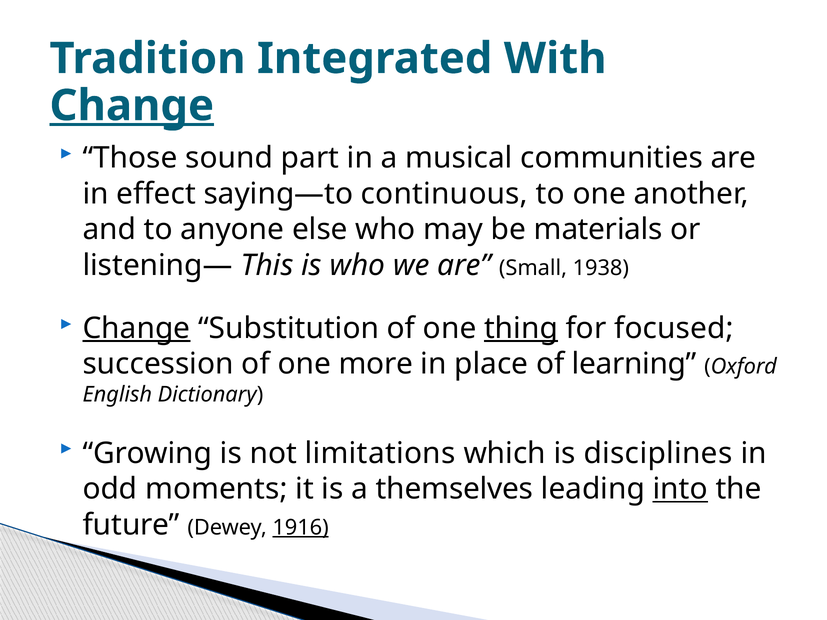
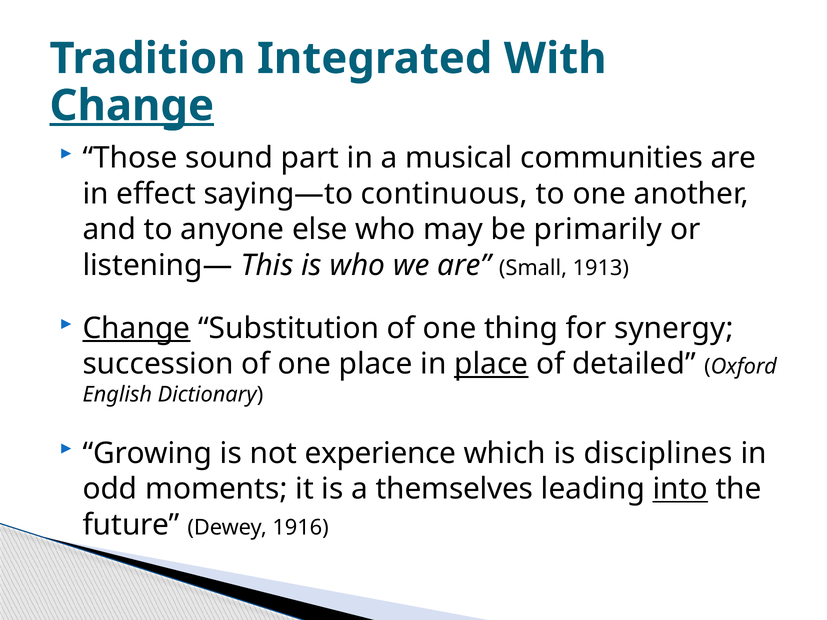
materials: materials -> primarily (598, 230)
1938: 1938 -> 1913 (601, 268)
thing underline: present -> none (521, 328)
focused: focused -> synergy (674, 328)
one more: more -> place (376, 364)
place underline: none -> present (491, 364)
learning: learning -> detailed (634, 364)
limitations: limitations -> experience (380, 453)
1916 underline: present -> none (301, 528)
